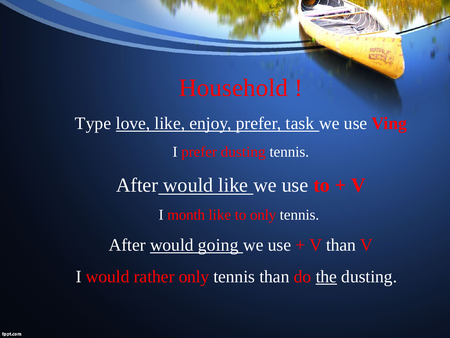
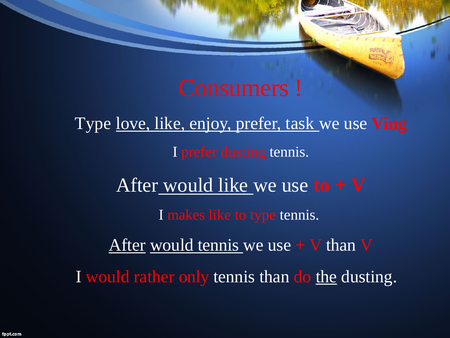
Household: Household -> Consumers (234, 88)
month: month -> makes (186, 215)
to only: only -> type (263, 215)
After underline: none -> present (127, 245)
would going: going -> tennis (218, 245)
